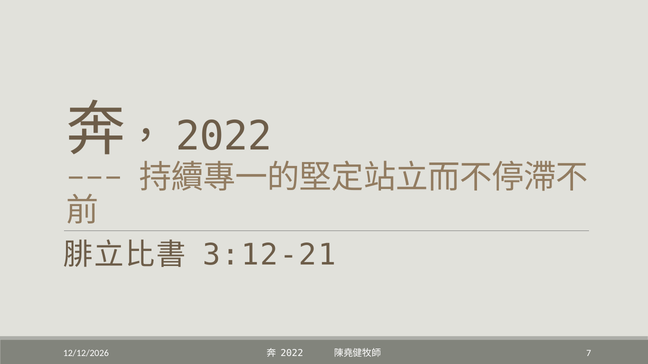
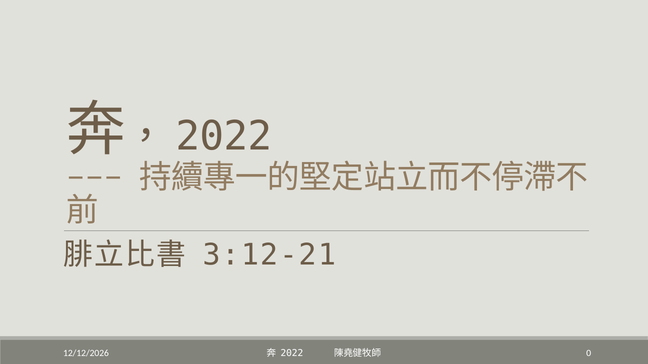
7: 7 -> 0 (589, 354)
